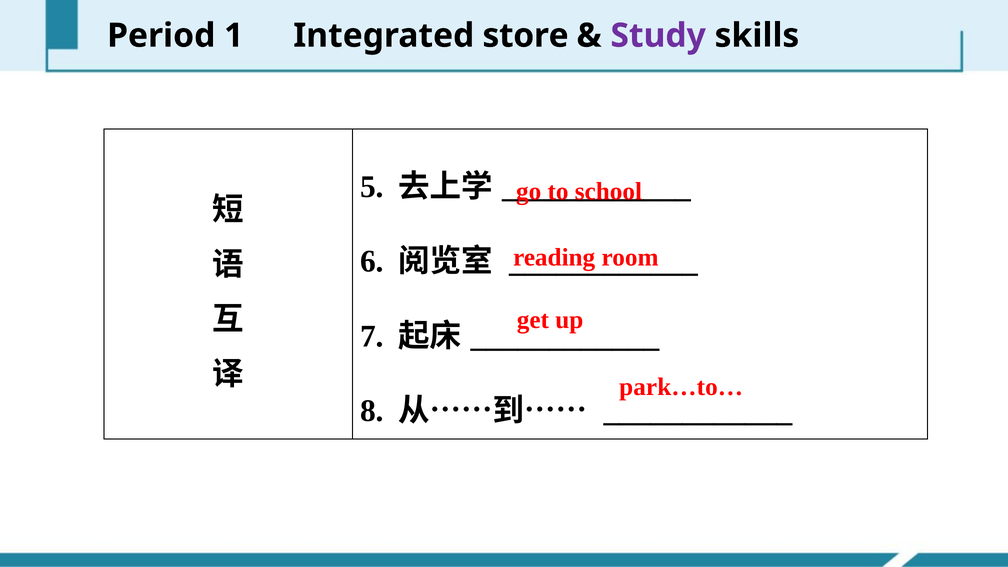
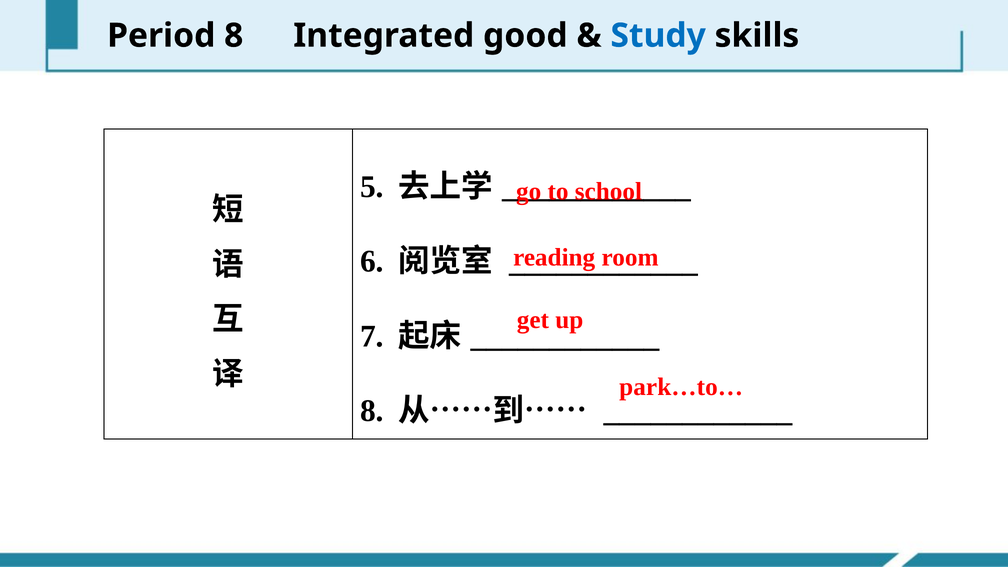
Period 1: 1 -> 8 (234, 36)
store: store -> good (525, 36)
Study colour: purple -> blue (658, 36)
